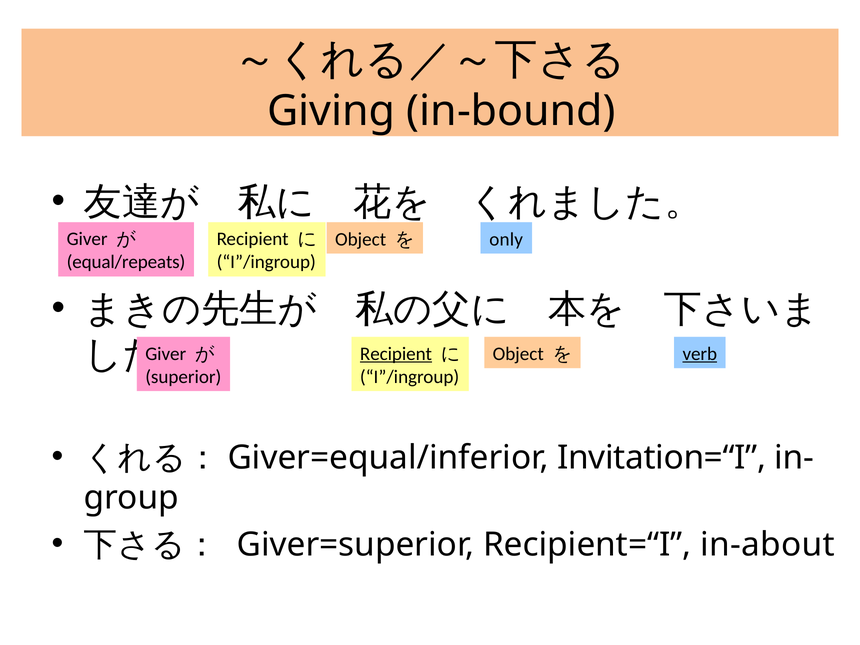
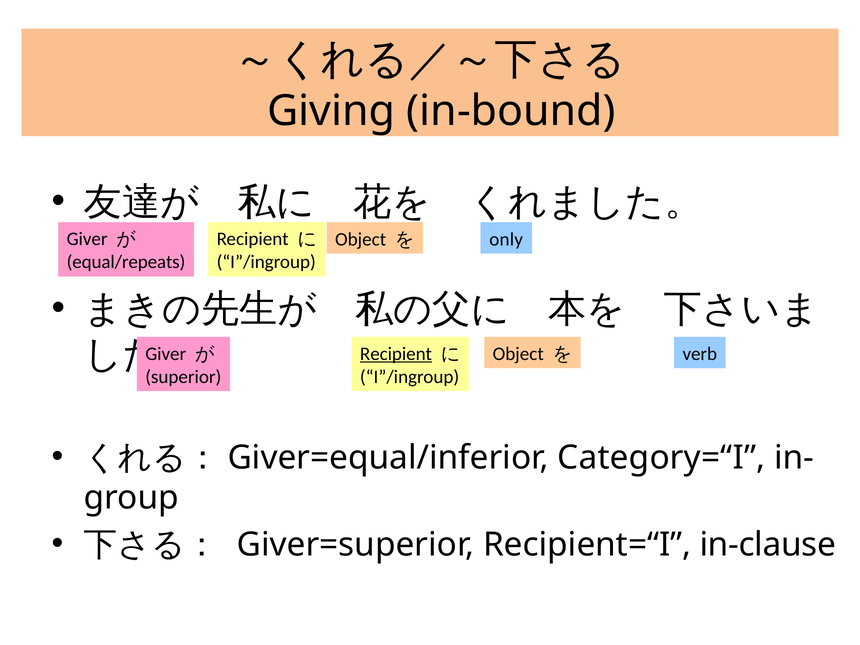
verb underline: present -> none (700, 354)
Invitation=“I: Invitation=“I -> Category=“I (661, 458)
in-about: in-about -> in-clause (768, 545)
